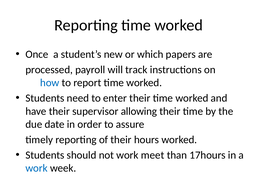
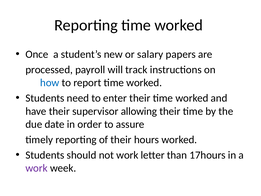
which: which -> salary (150, 54)
meet: meet -> letter (153, 155)
work colour: blue -> purple (37, 168)
